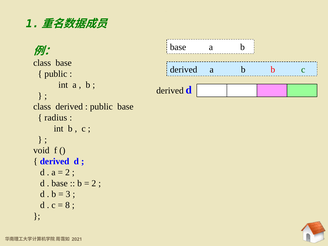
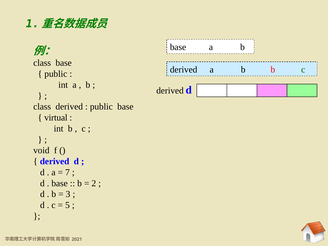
radius: radius -> virtual (56, 118)
2: 2 -> 7 (67, 172)
8: 8 -> 5 (67, 205)
